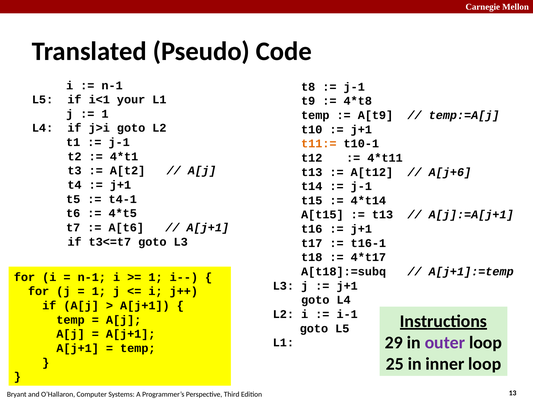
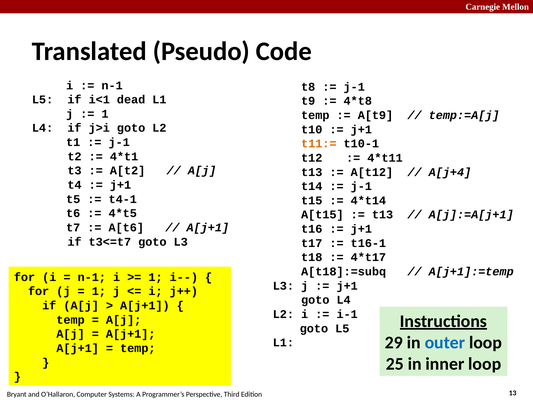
your: your -> dead (131, 100)
A[j+6: A[j+6 -> A[j+4 (450, 172)
outer colour: purple -> blue (445, 342)
